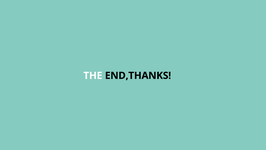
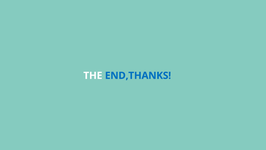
END,THANKS colour: black -> blue (138, 75)
